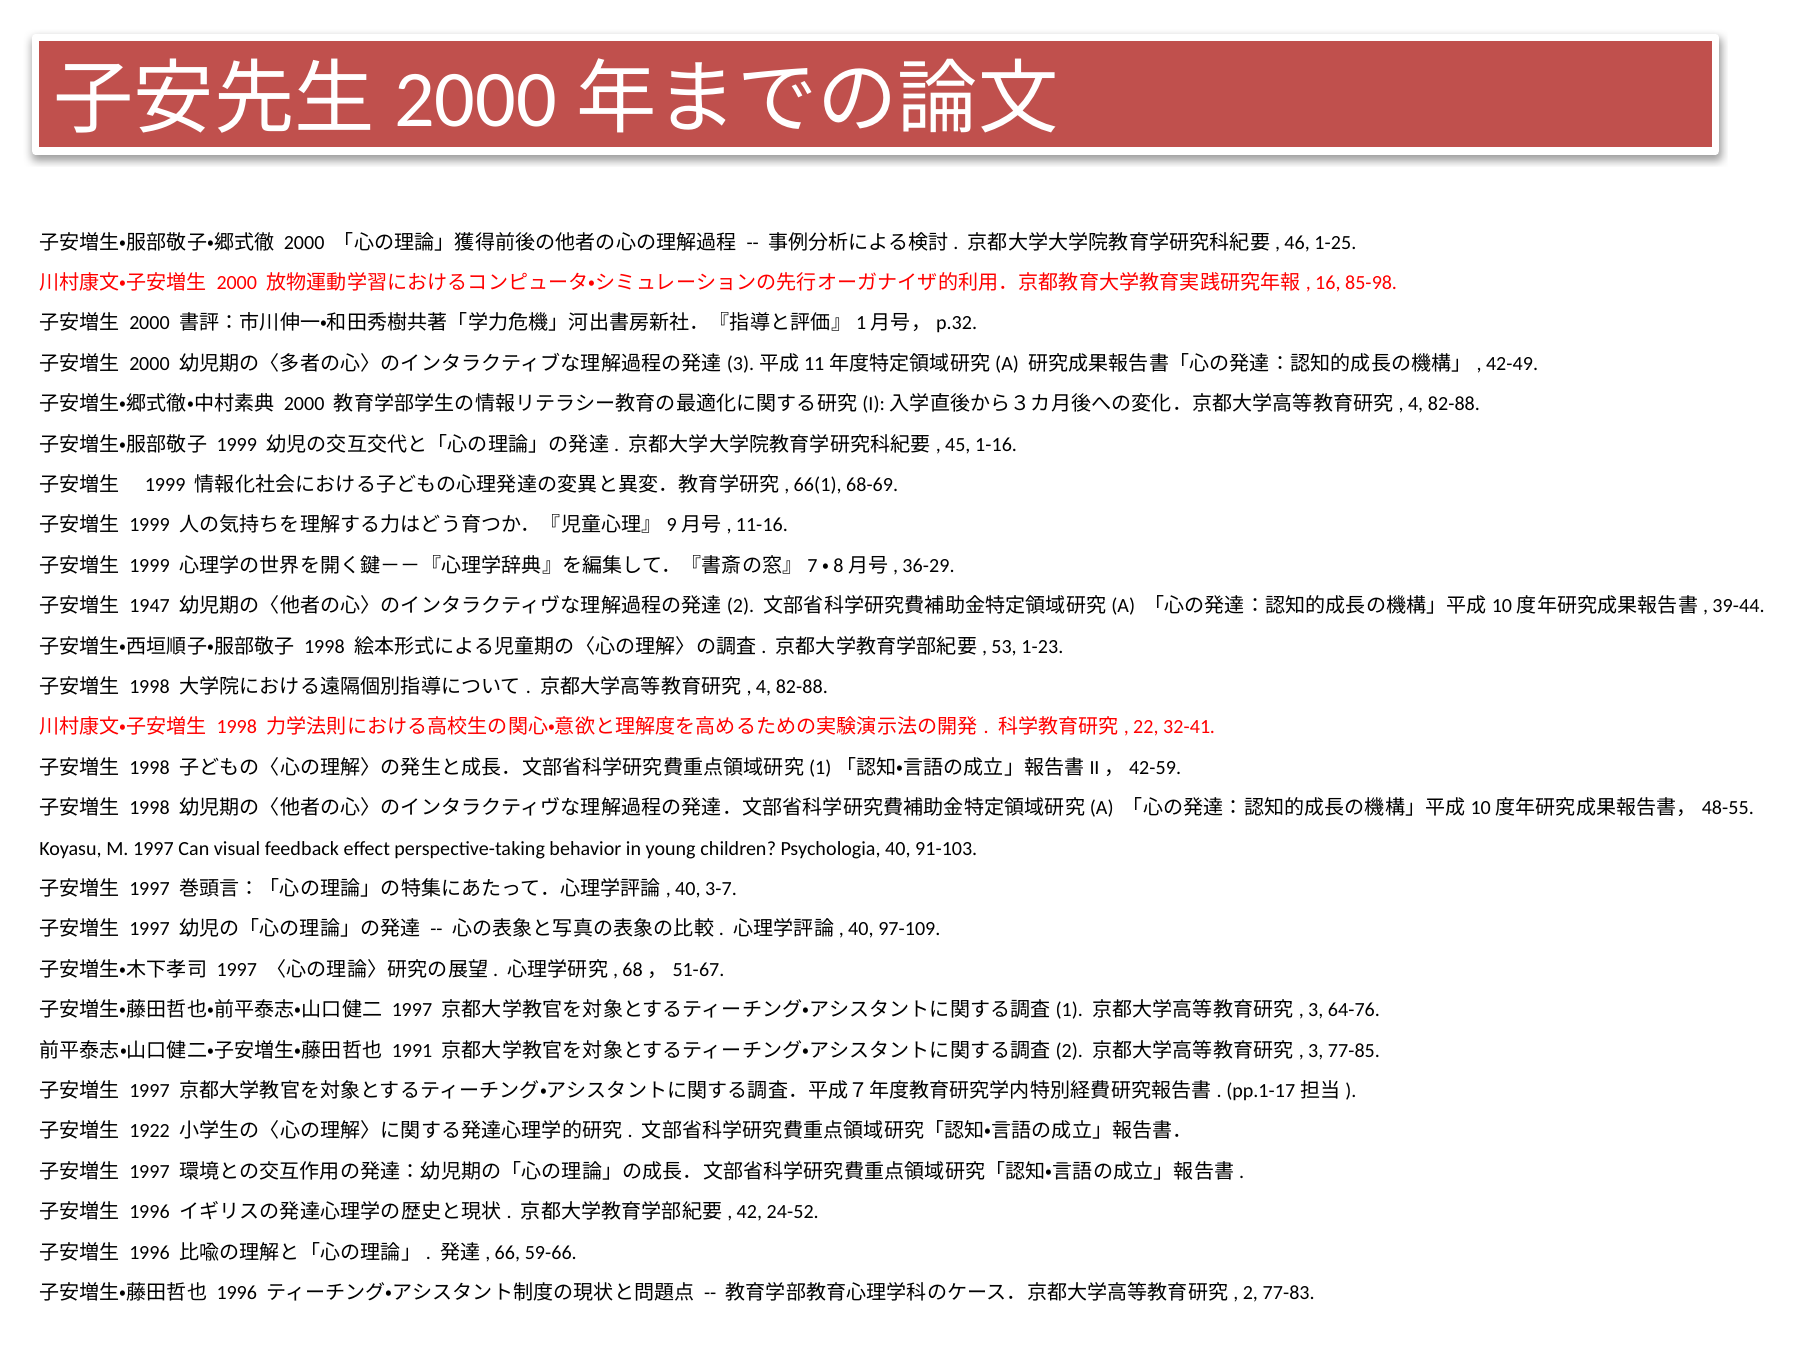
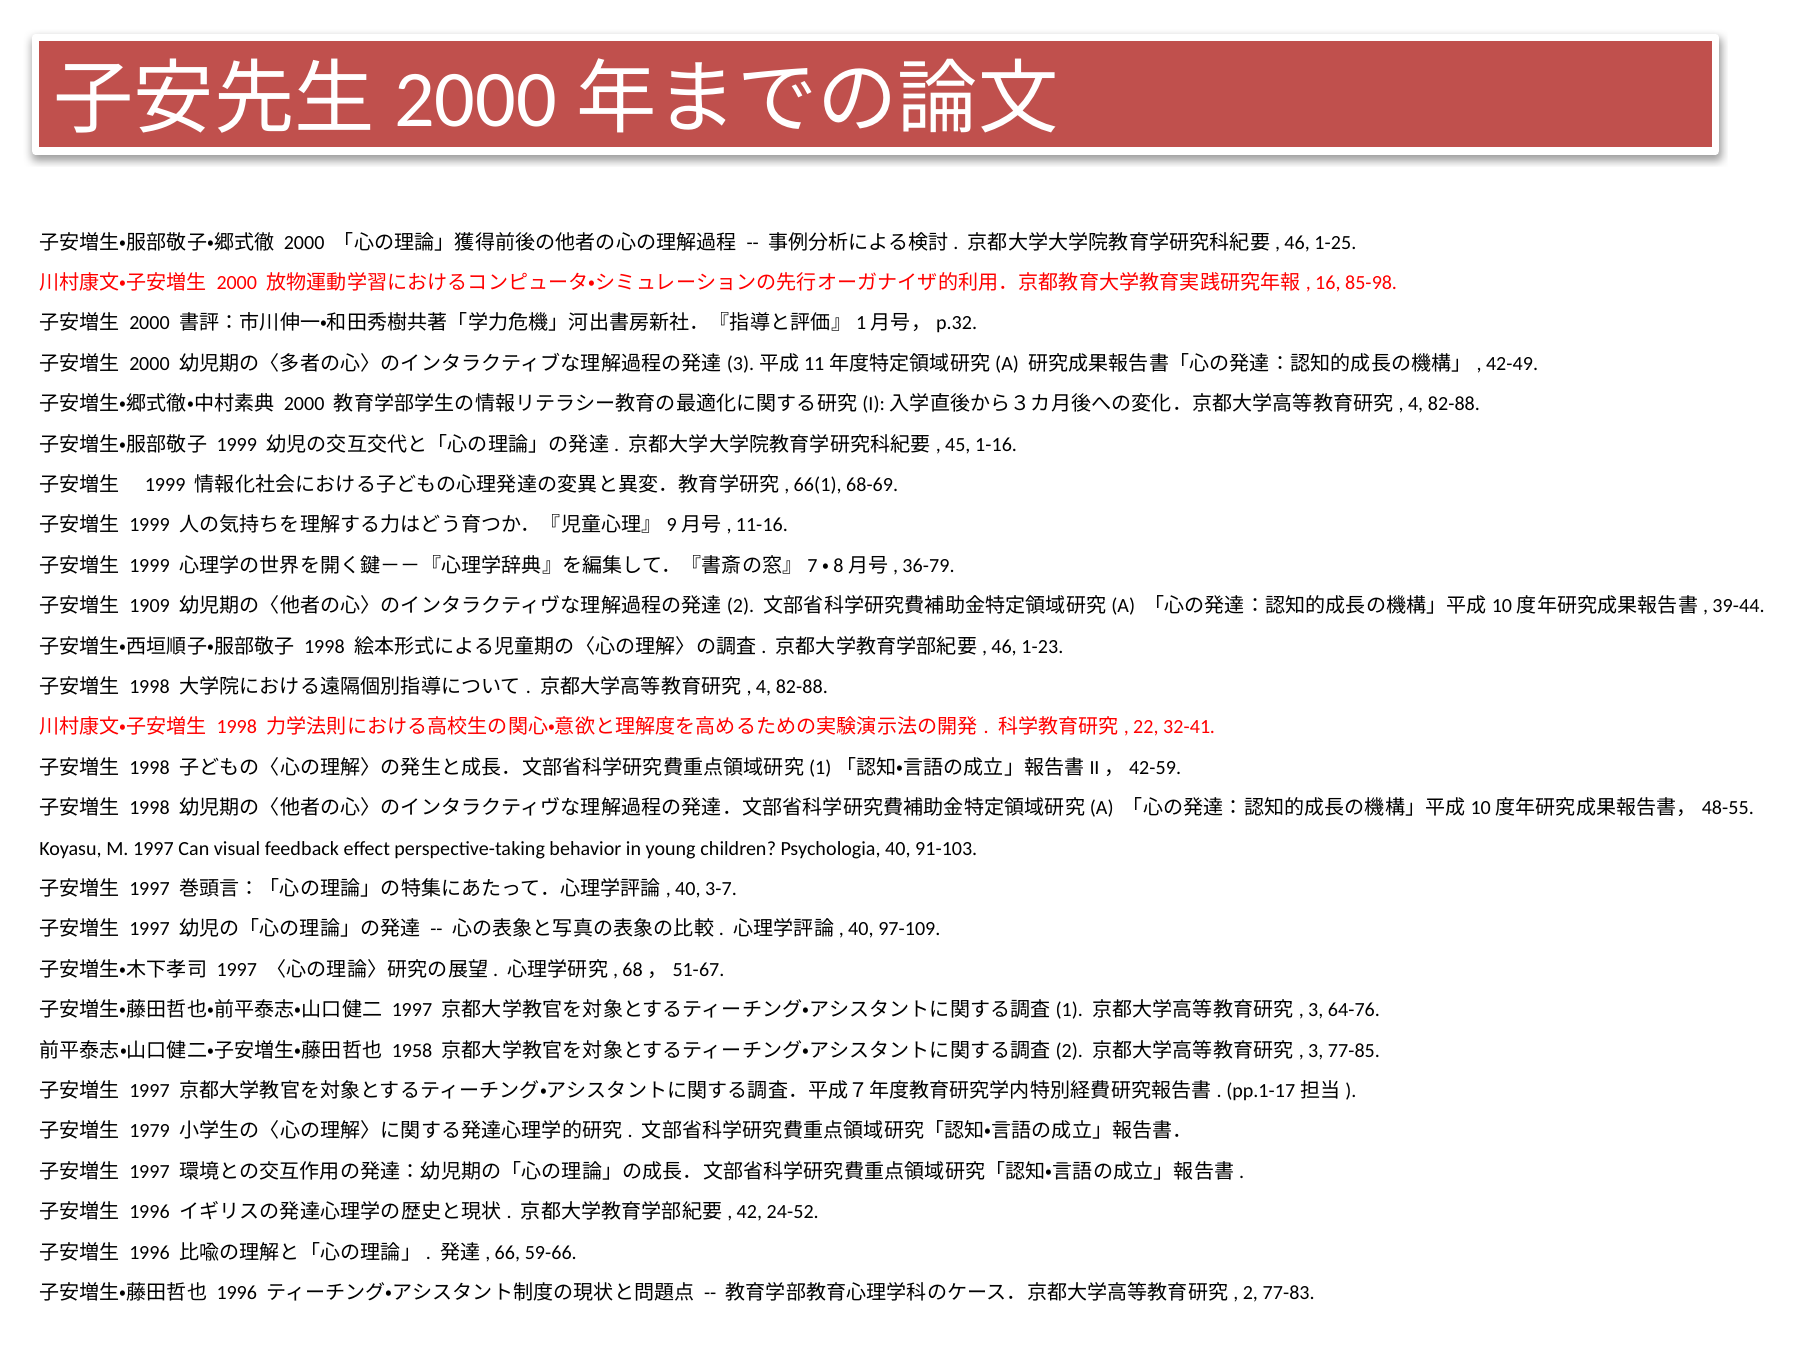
36-29: 36-29 -> 36-79 (929, 565)
1947: 1947 -> 1909 (150, 606)
53: 53 -> 46 (1004, 646)
1991: 1991 -> 1958 (412, 1050)
1922: 1922 -> 1979 (150, 1131)
